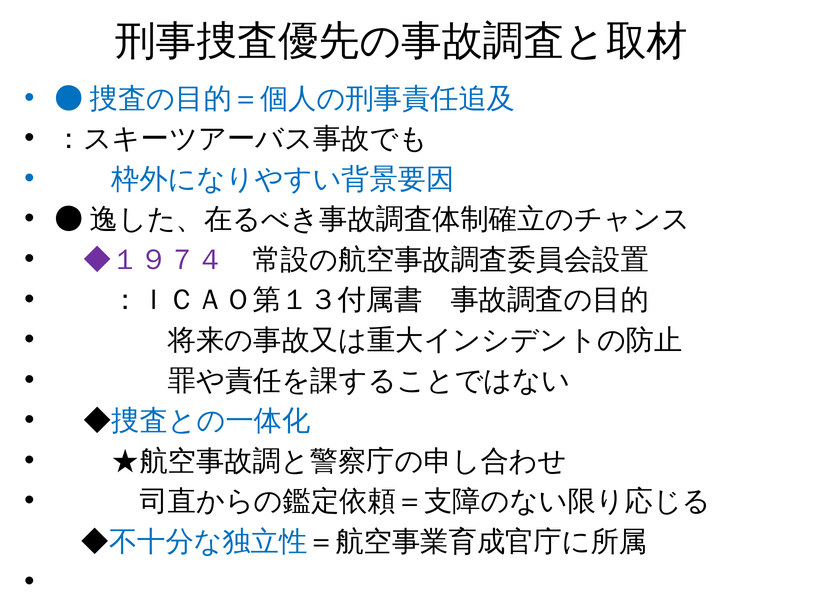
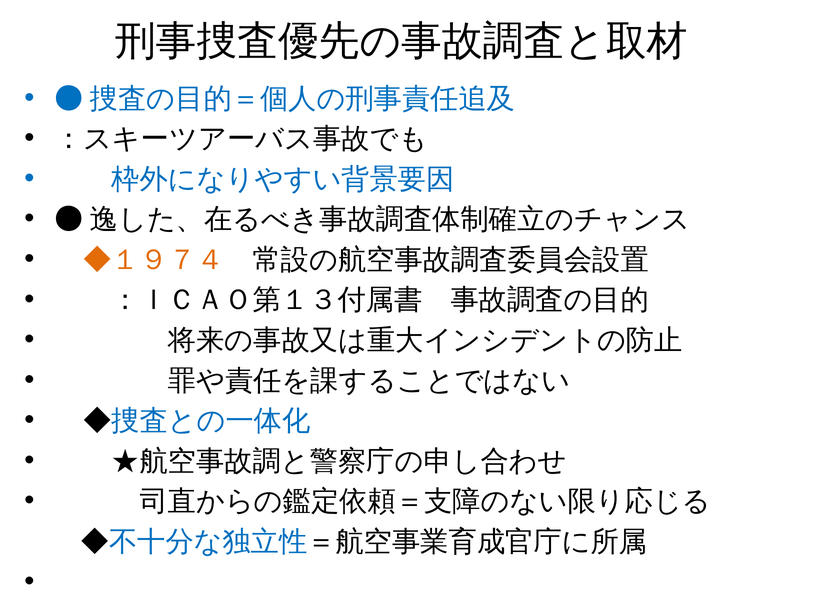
◆１９７４ colour: purple -> orange (154, 260)
